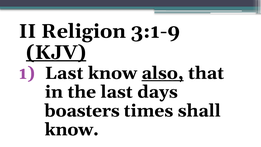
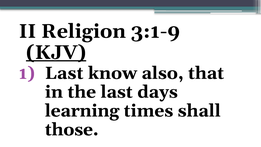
also underline: present -> none (163, 73)
boasters: boasters -> learning (82, 111)
know: know -> those (72, 129)
